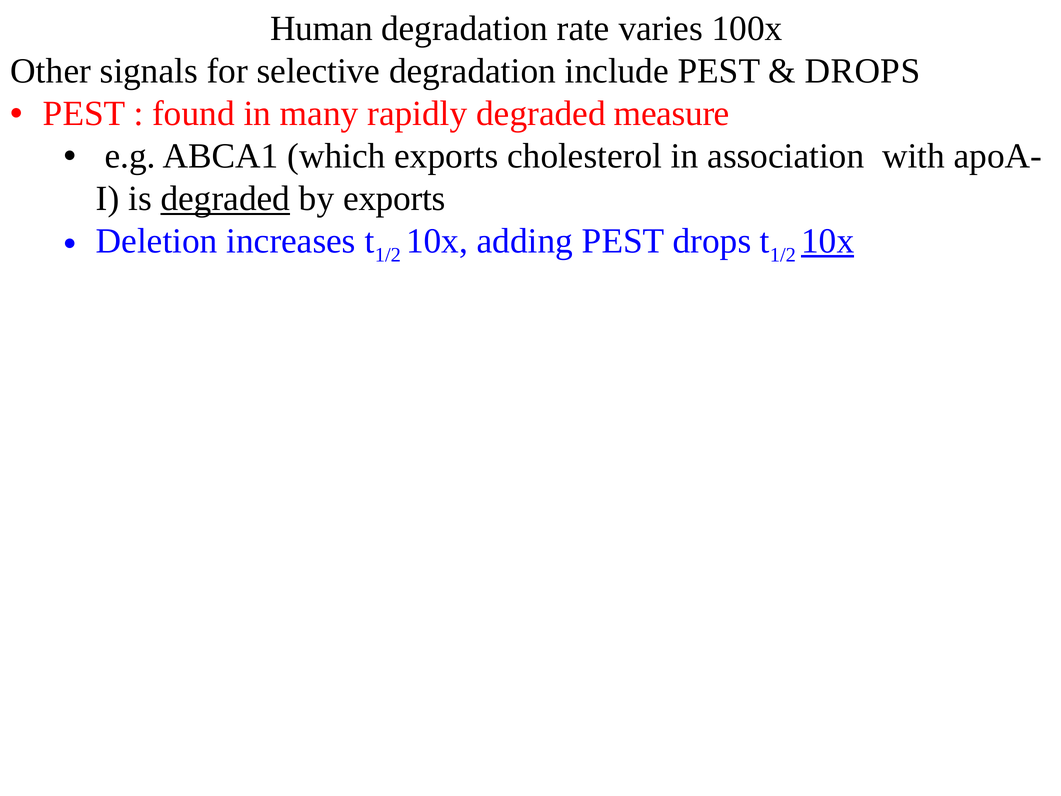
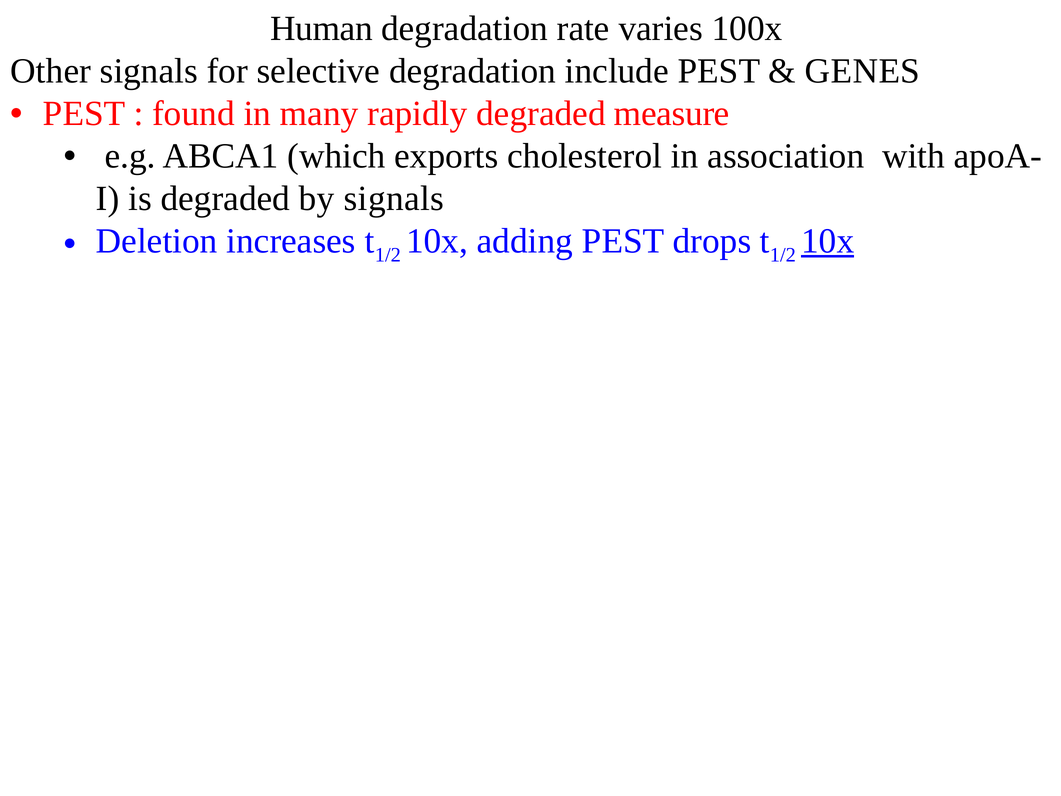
DROPS: DROPS -> GENES (862, 71)
degraded underline: present -> none (225, 199)
by exports: exports -> signals (394, 199)
